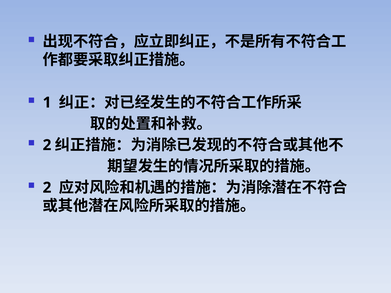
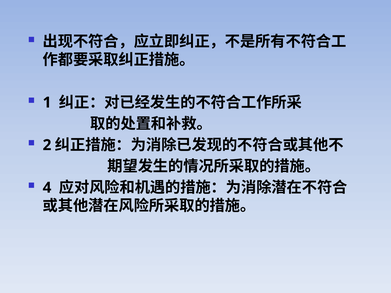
2: 2 -> 4 (47, 188)
